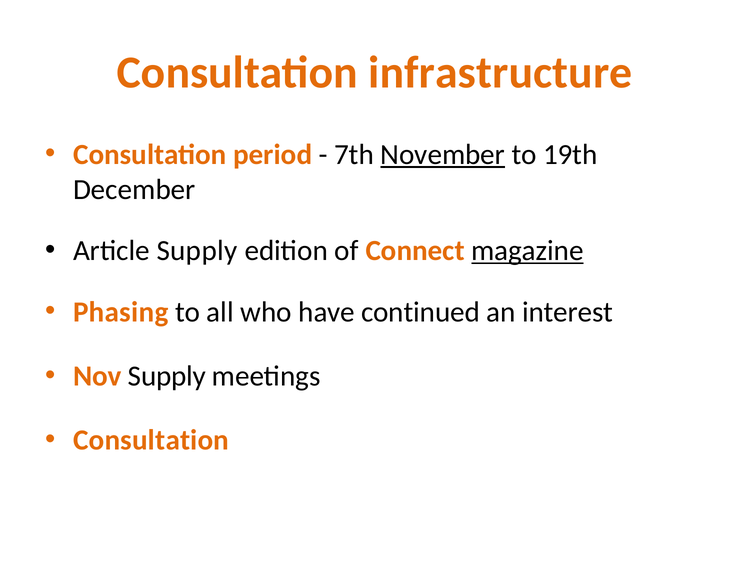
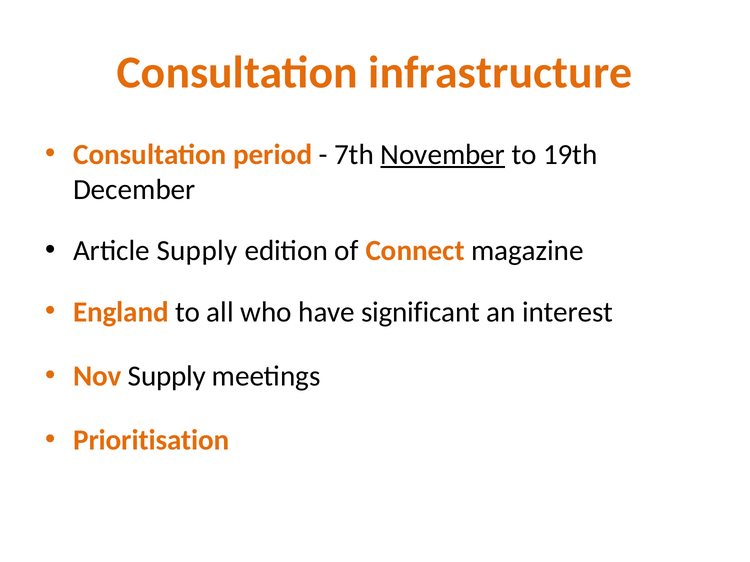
magazine underline: present -> none (527, 251)
Phasing: Phasing -> England (121, 312)
continued: continued -> significant (421, 312)
Consultation: Consultation -> Prioritisation (151, 441)
